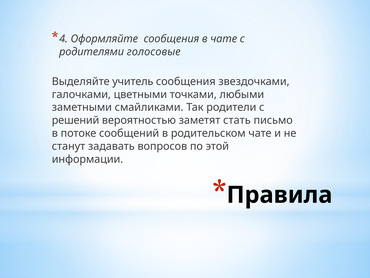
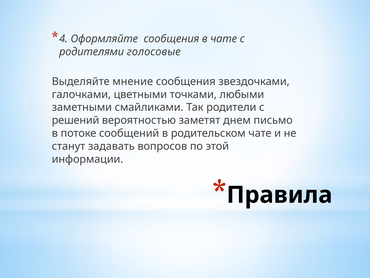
учитель: учитель -> мнение (133, 81)
стать: стать -> днем (237, 120)
